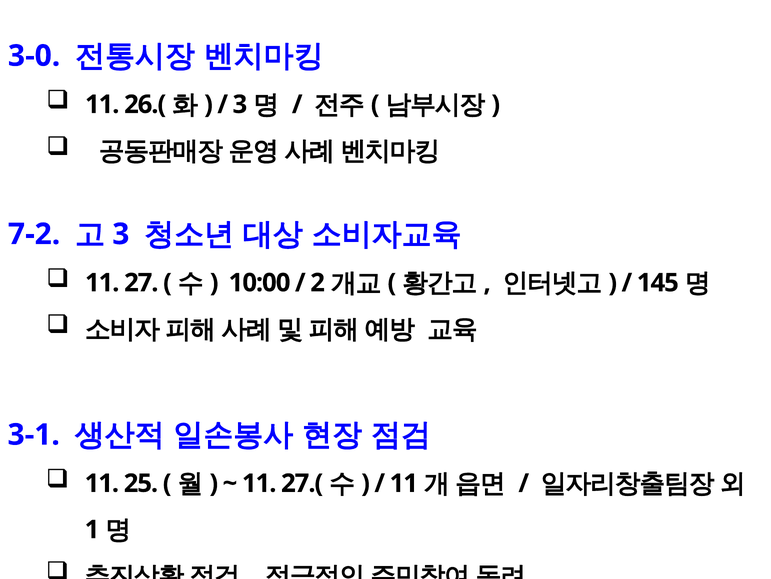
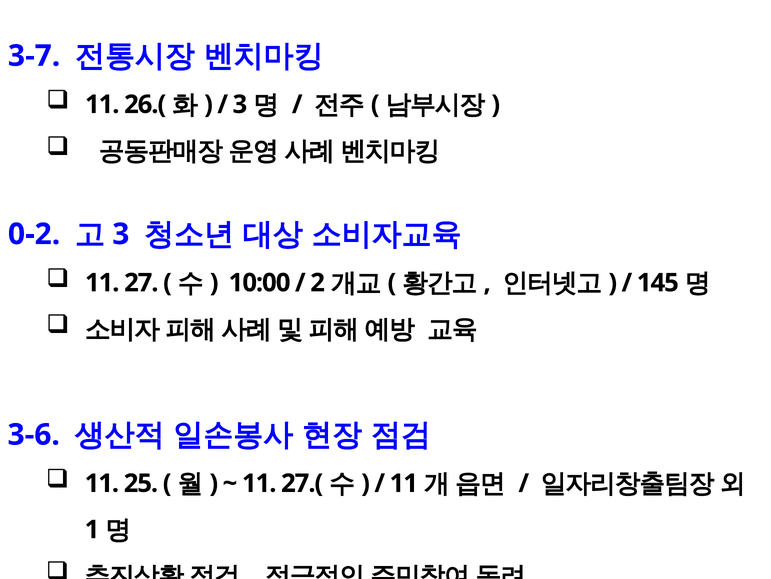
3-0: 3-0 -> 3-7 (34, 56)
7-2: 7-2 -> 0-2 (34, 234)
3-1: 3-1 -> 3-6 (34, 434)
